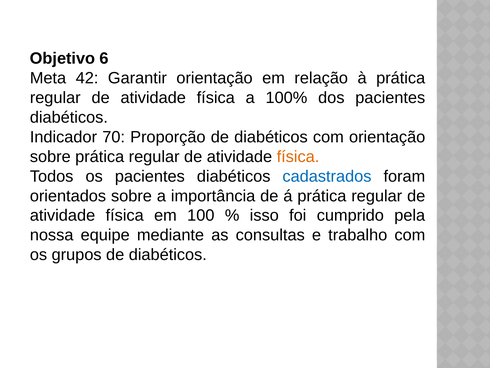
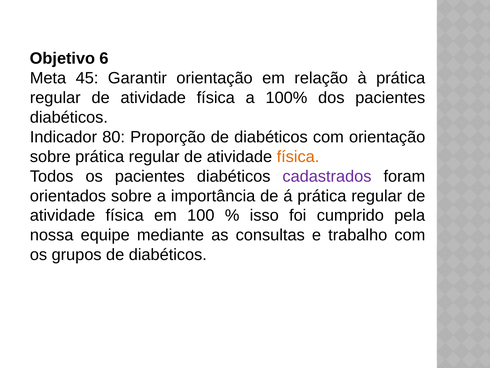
42: 42 -> 45 (87, 78)
70: 70 -> 80 (114, 137)
cadastrados colour: blue -> purple (327, 176)
